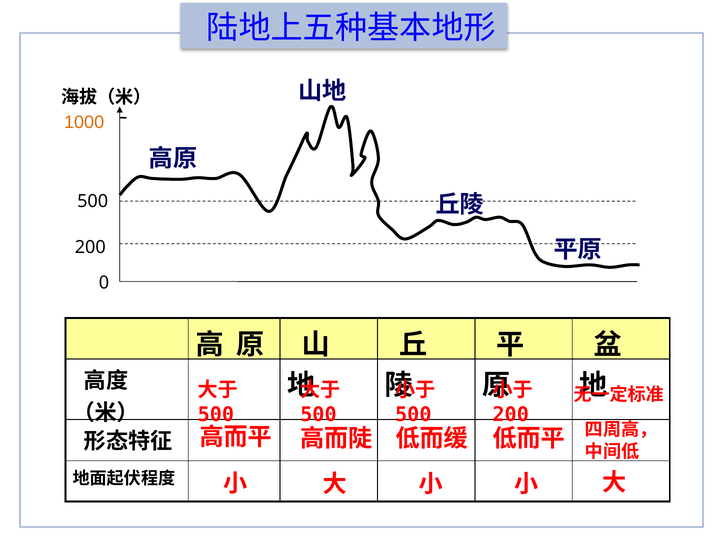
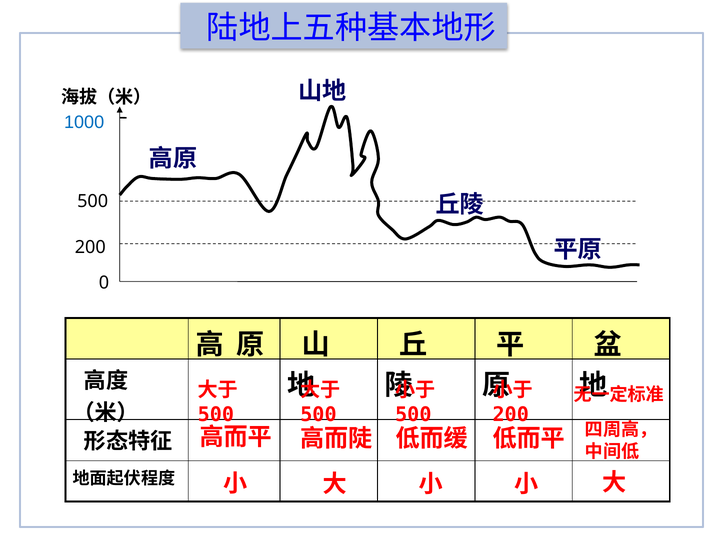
1000 colour: orange -> blue (84, 122)
